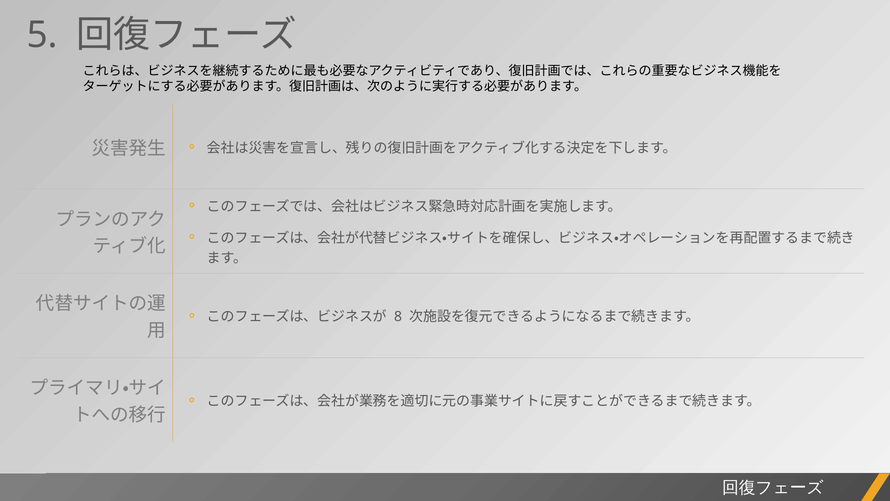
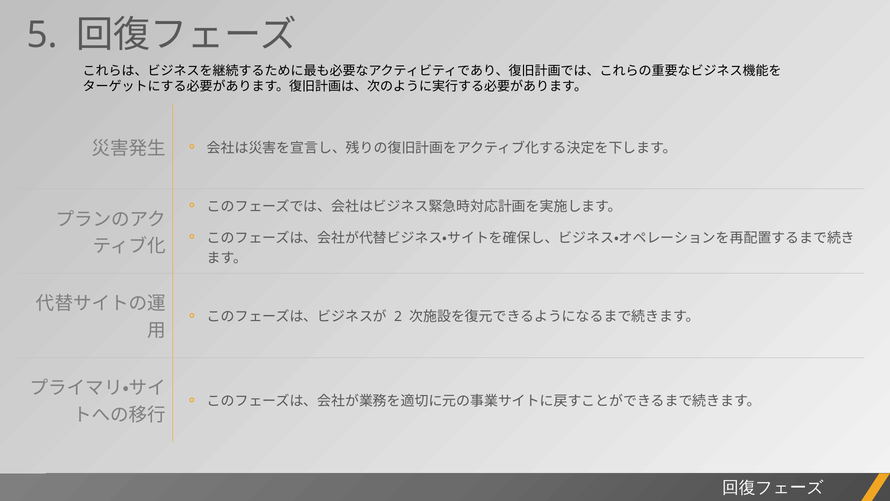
8: 8 -> 2 (398, 316)
